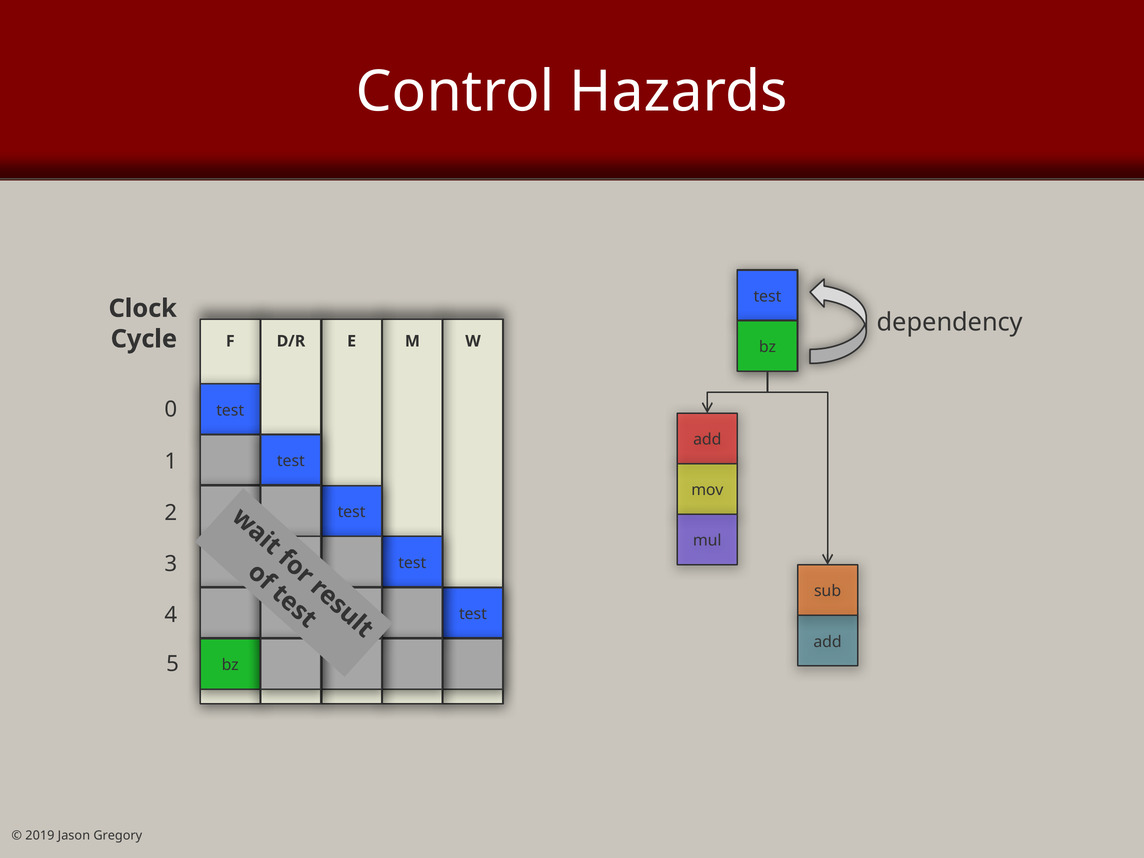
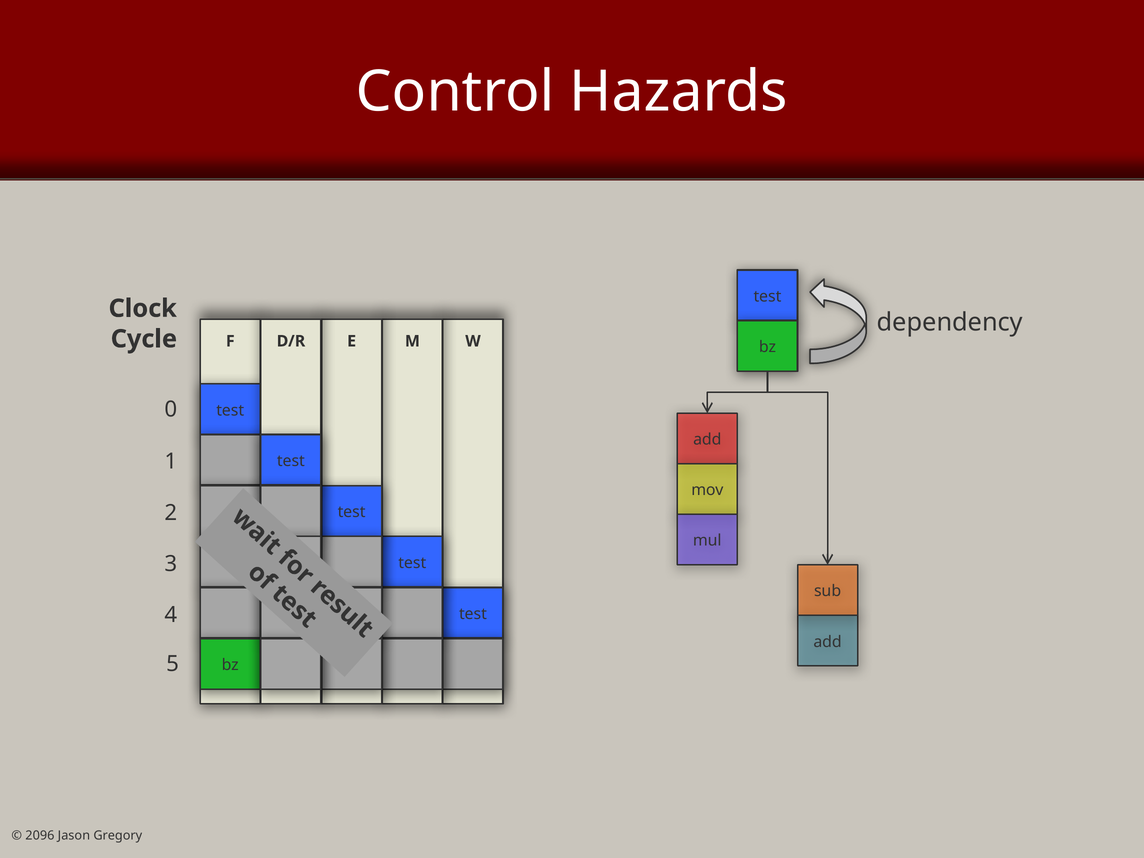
2019: 2019 -> 2096 (40, 836)
